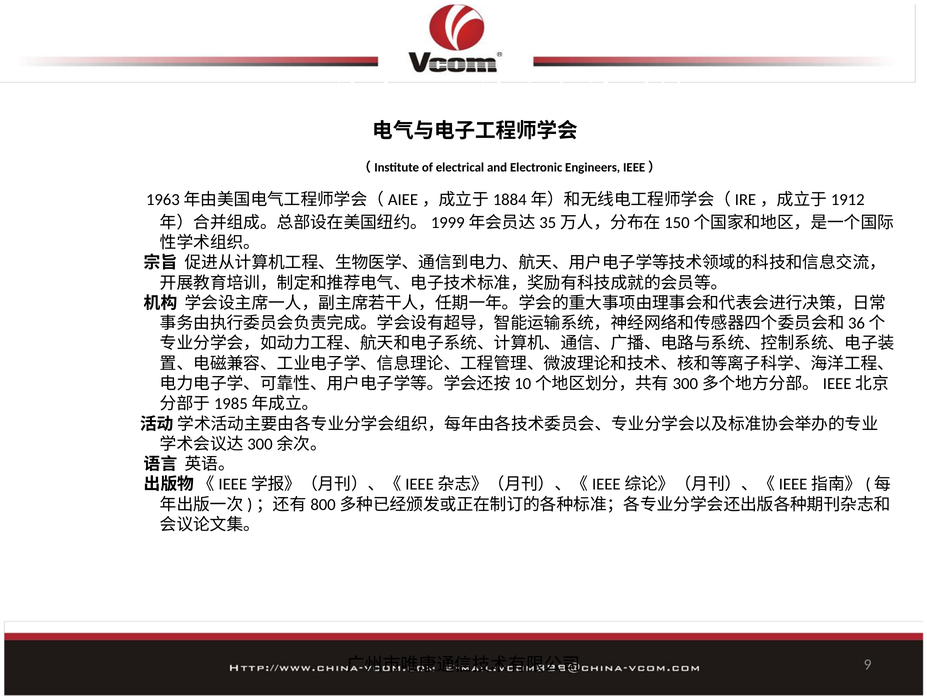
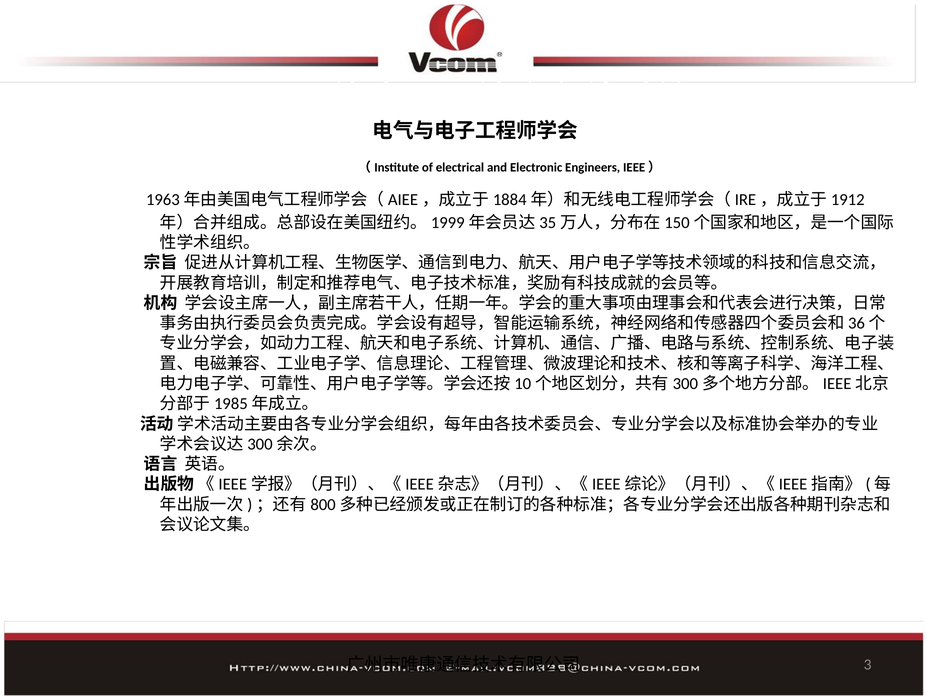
9: 9 -> 3 (868, 664)
